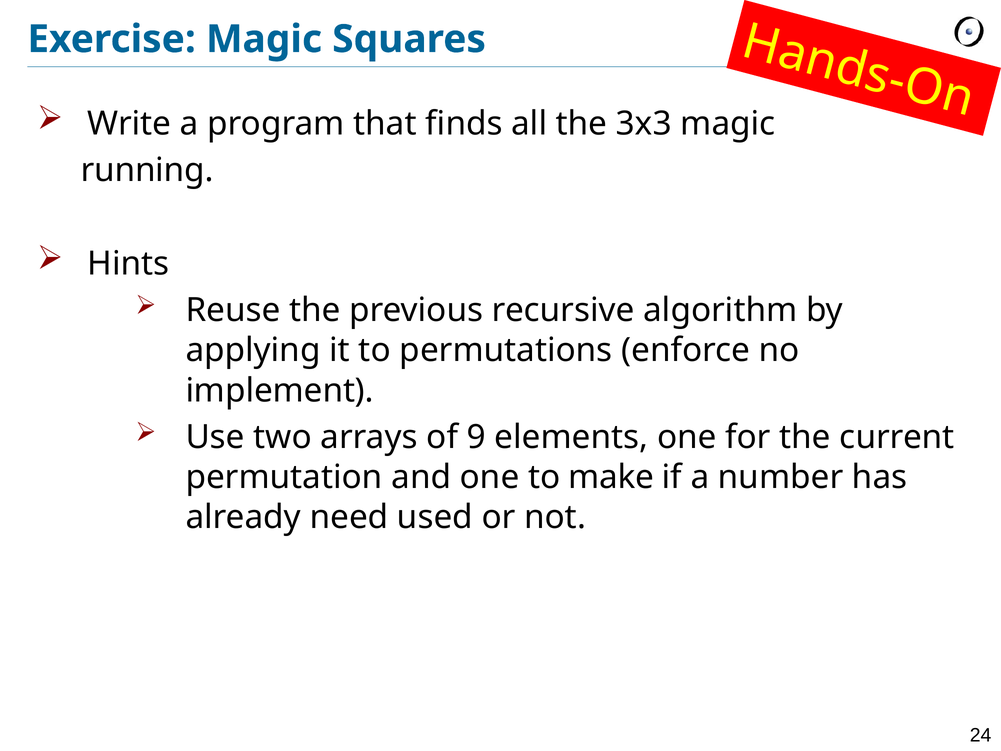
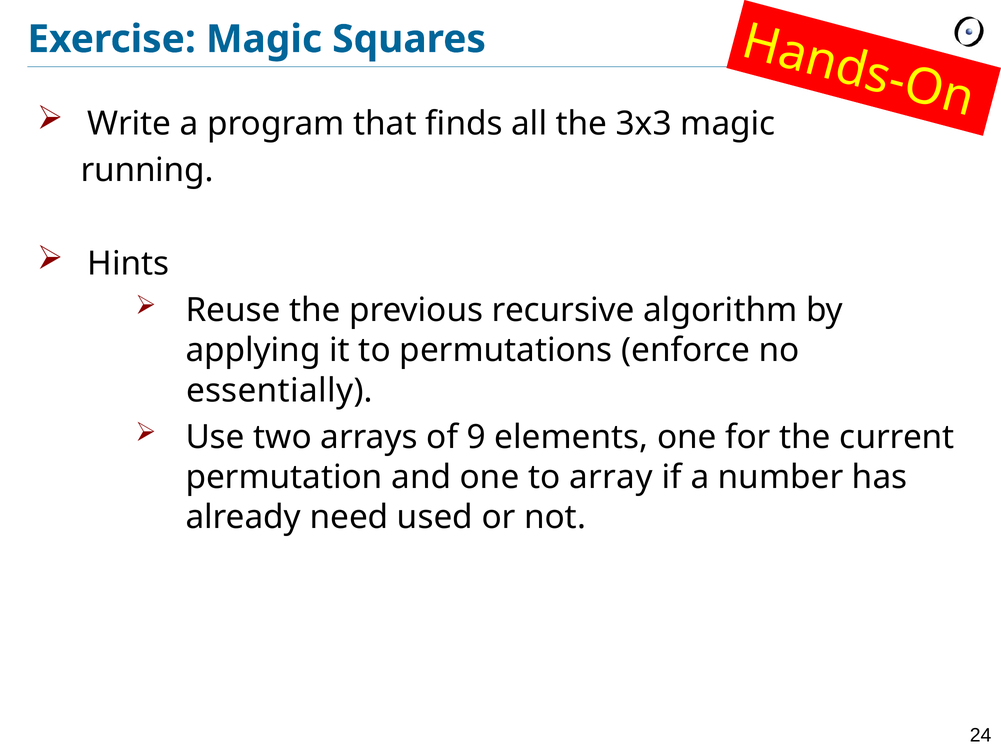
implement: implement -> essentially (279, 390)
make: make -> array (611, 477)
